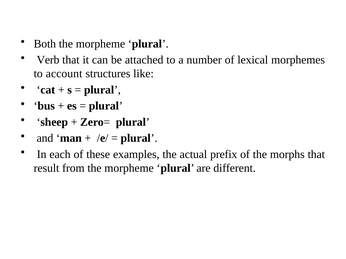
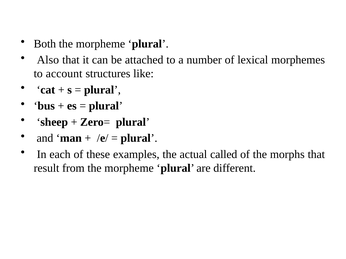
Verb: Verb -> Also (48, 60)
prefix: prefix -> called (224, 155)
